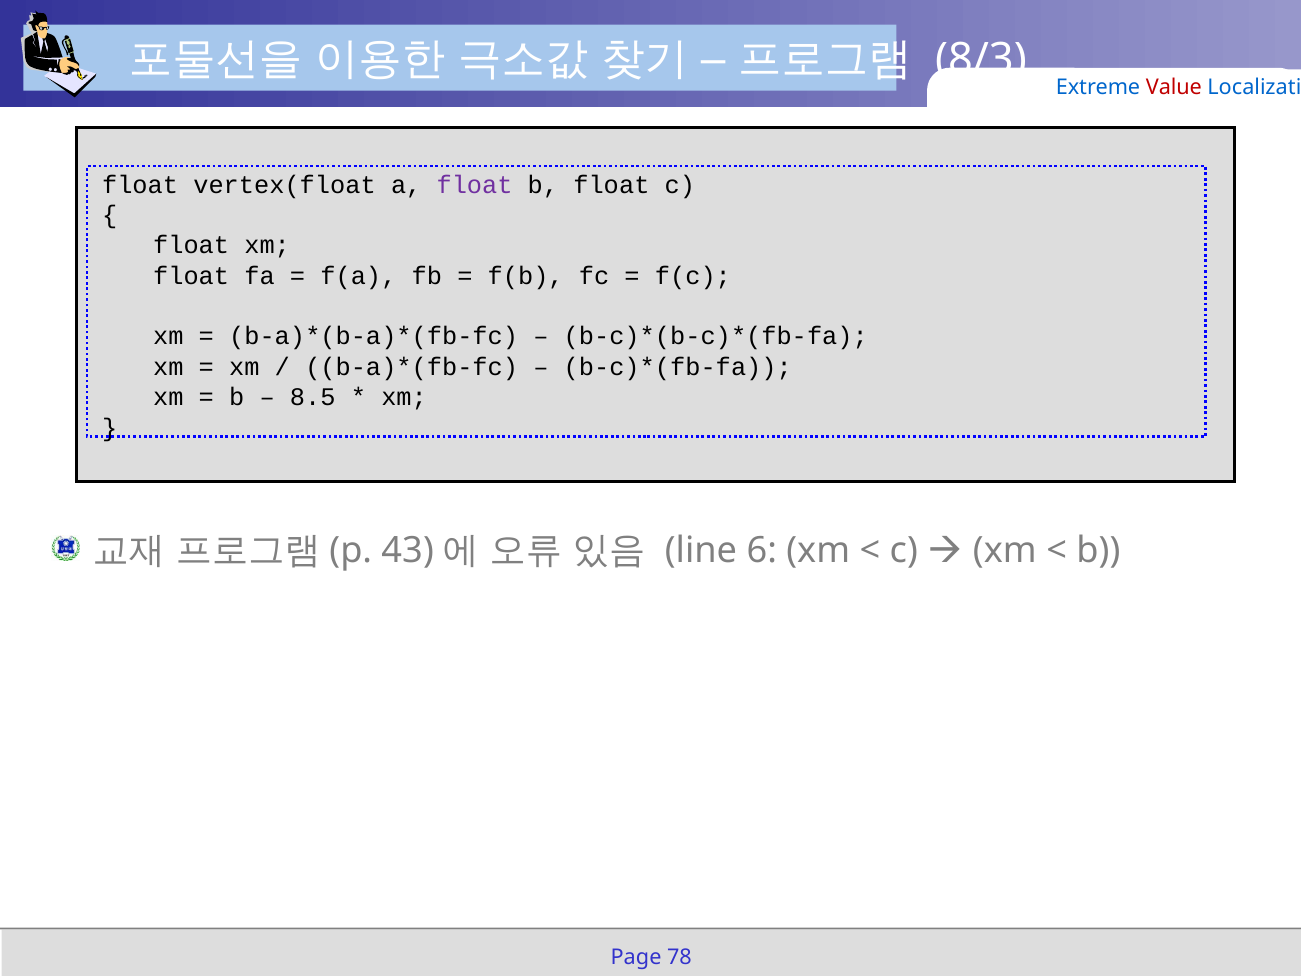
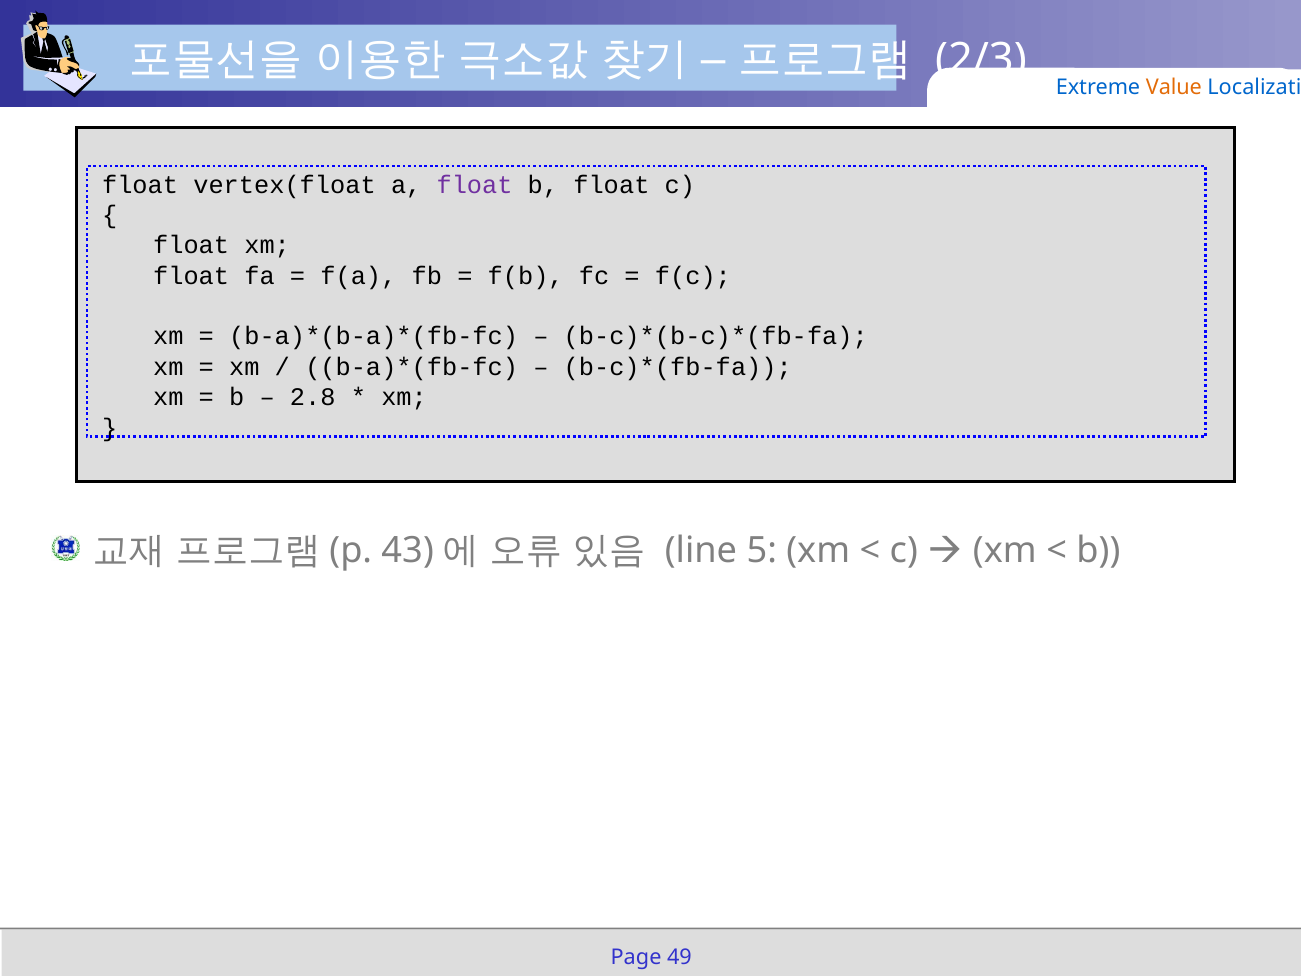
8/3: 8/3 -> 2/3 (981, 59)
Value colour: red -> orange (1174, 87)
8.5: 8.5 -> 2.8 (313, 397)
6: 6 -> 5 (762, 551)
78: 78 -> 49 (679, 958)
